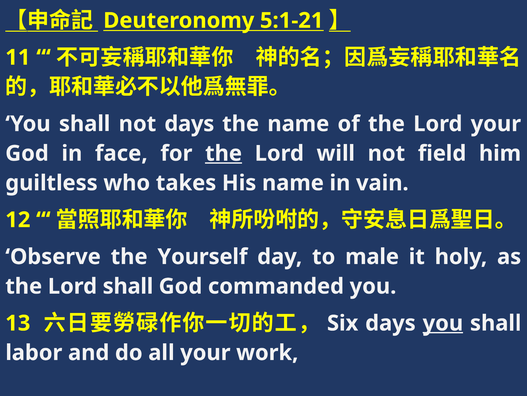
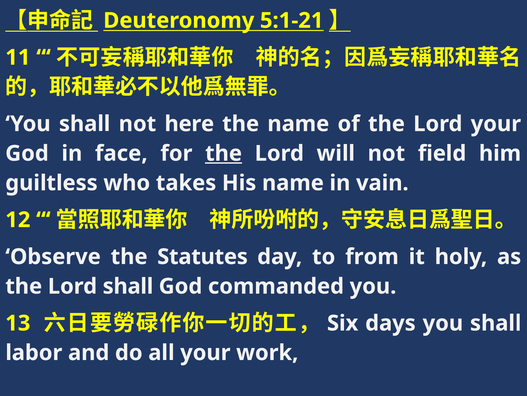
not days: days -> here (189, 124)
Yourself: Yourself -> Statutes (203, 256)
male: male -> from (372, 256)
you underline: present -> none (443, 323)
